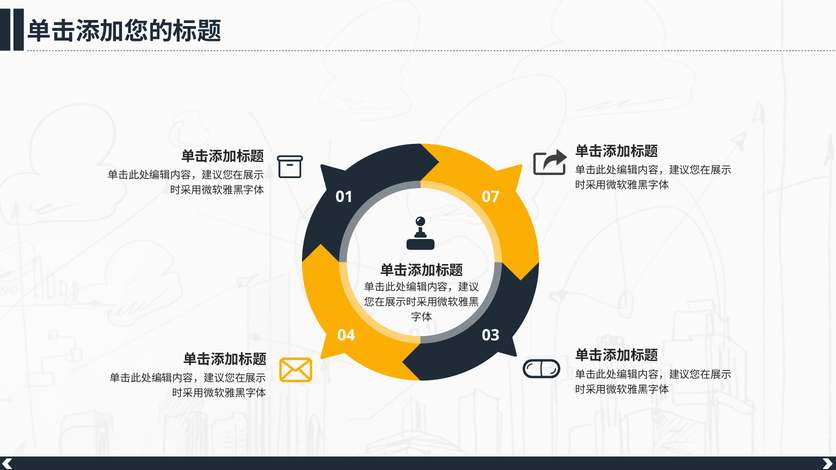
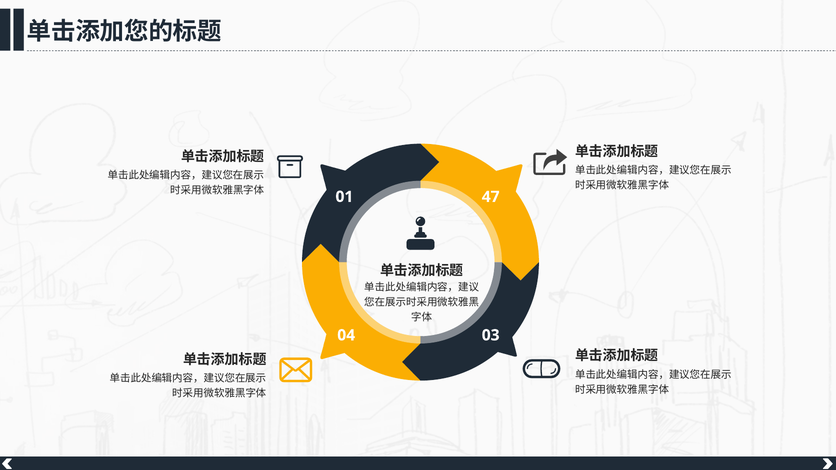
07: 07 -> 47 (491, 197)
